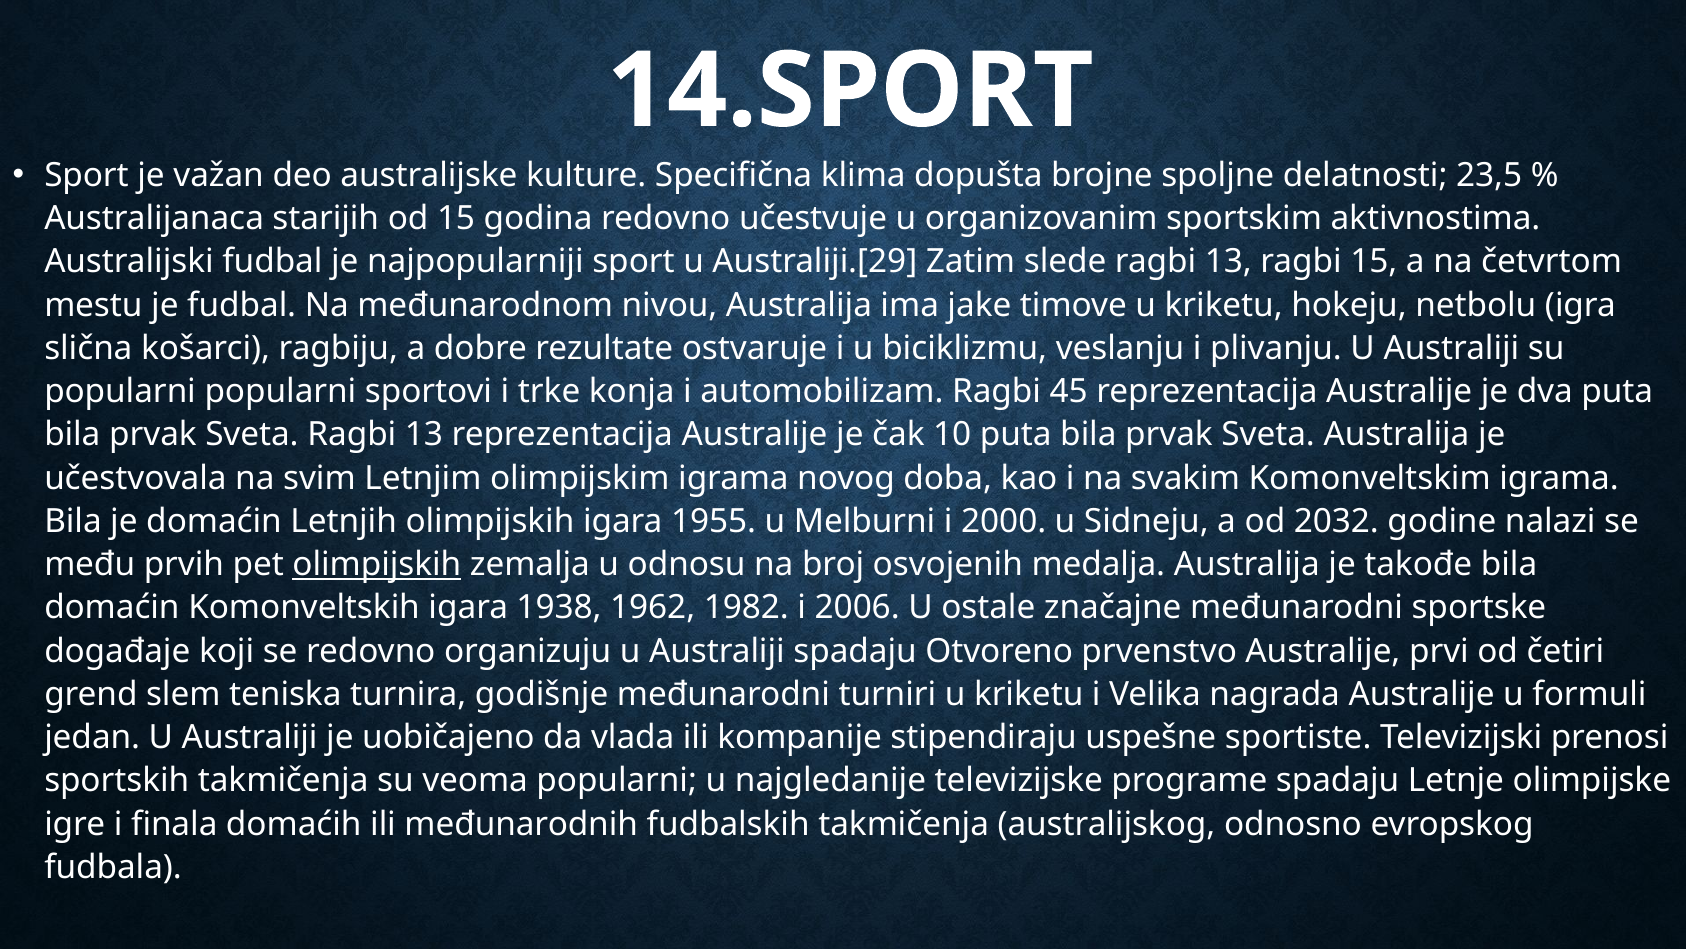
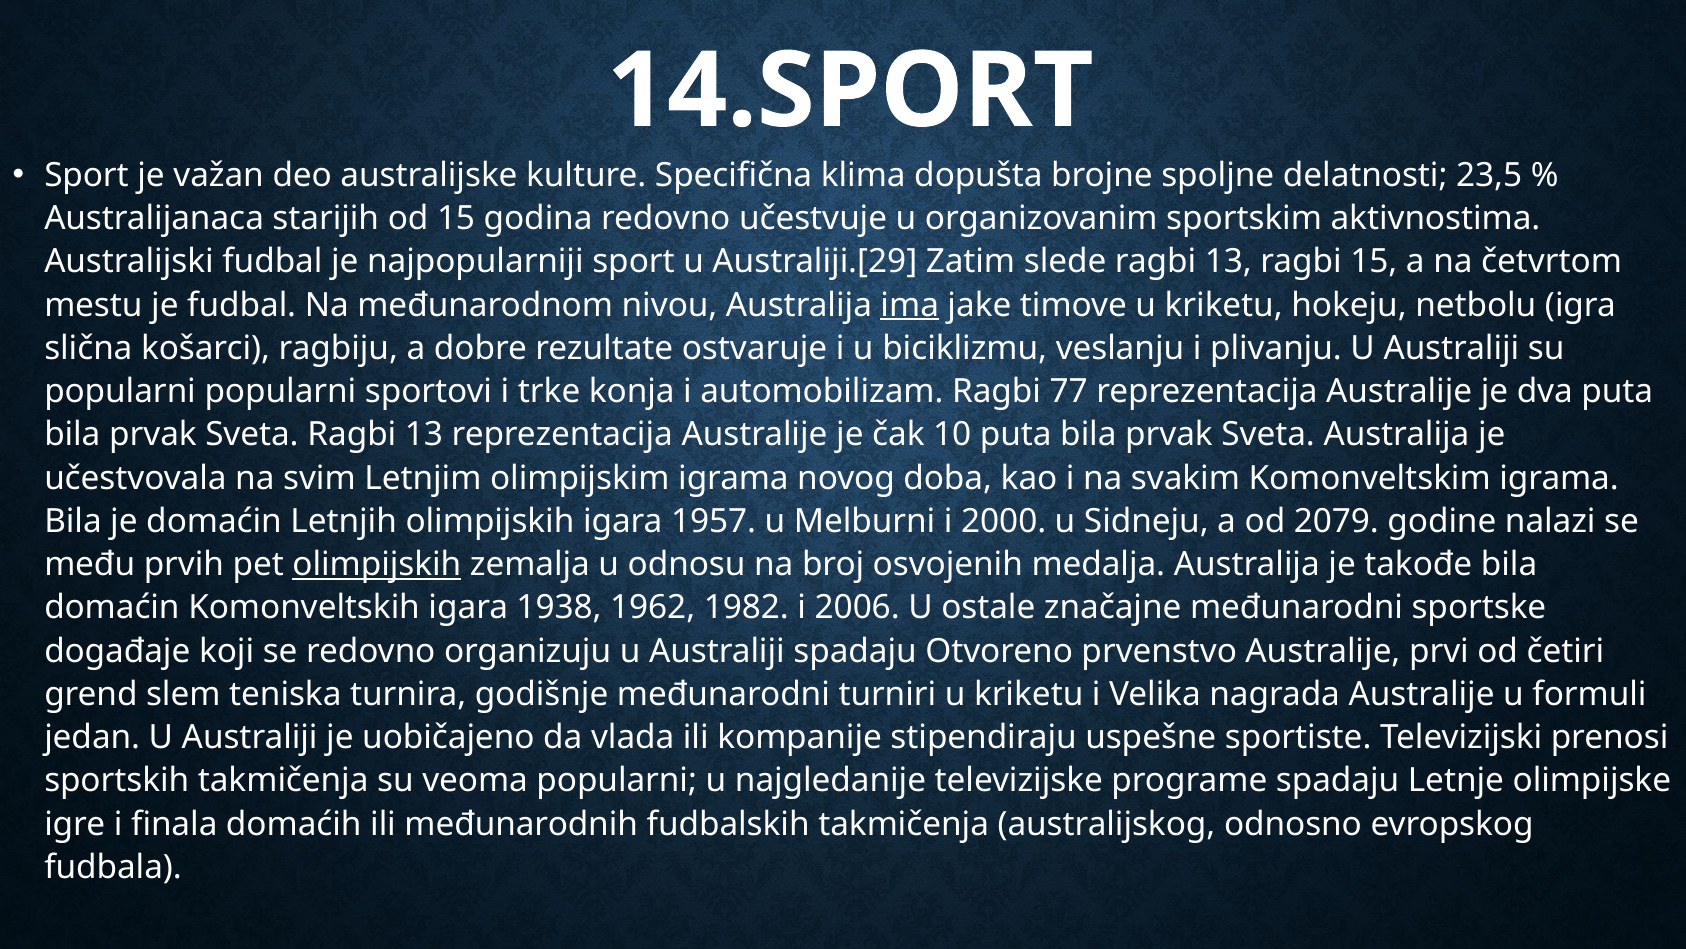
ima underline: none -> present (910, 305)
45: 45 -> 77 (1069, 391)
1955: 1955 -> 1957 (714, 521)
2032: 2032 -> 2079 (1336, 521)
